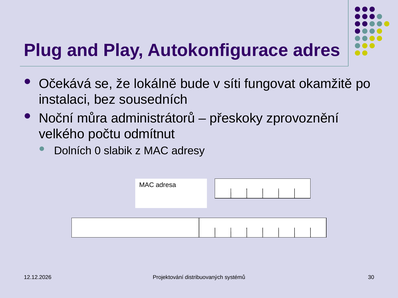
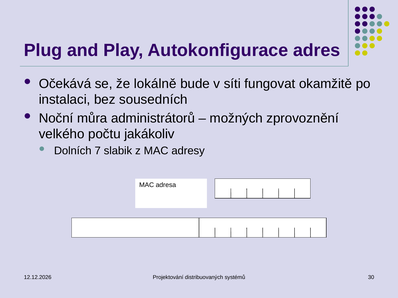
přeskoky: přeskoky -> možných (236, 118)
odmítnut: odmítnut -> jakákoliv (149, 134)
0: 0 -> 7 (98, 151)
